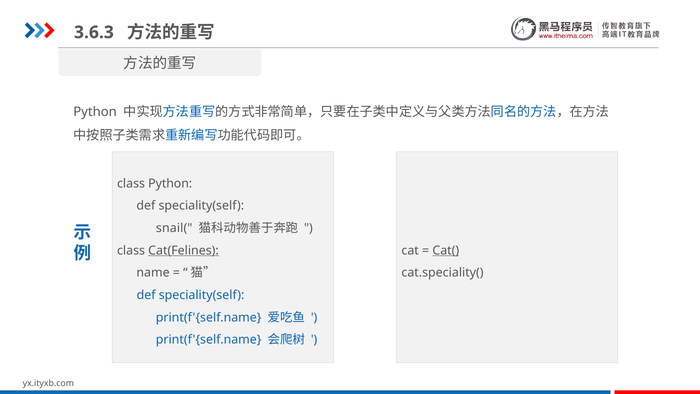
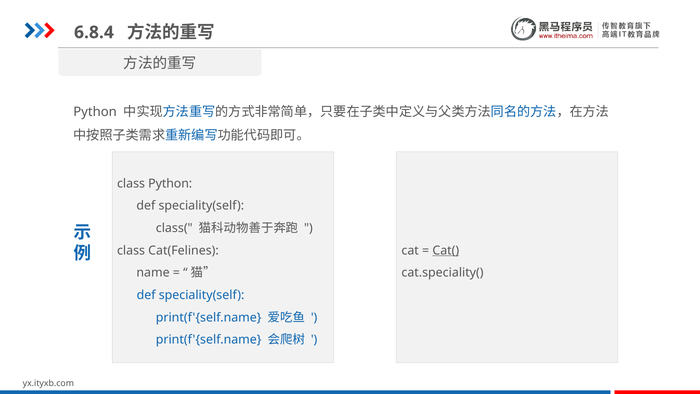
3.6.3: 3.6.3 -> 6.8.4 (94, 32)
snail(: snail( -> class( (174, 228)
Cat(Felines underline: present -> none (184, 250)
